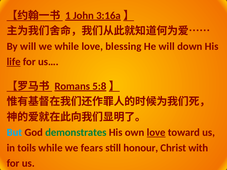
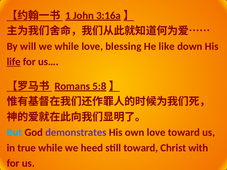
He will: will -> like (167, 46)
demonstrates colour: green -> purple (76, 133)
love underline: present -> none (156, 133)
toils: toils -> true (27, 148)
fears: fears -> heed (92, 148)
still honour: honour -> toward (141, 148)
